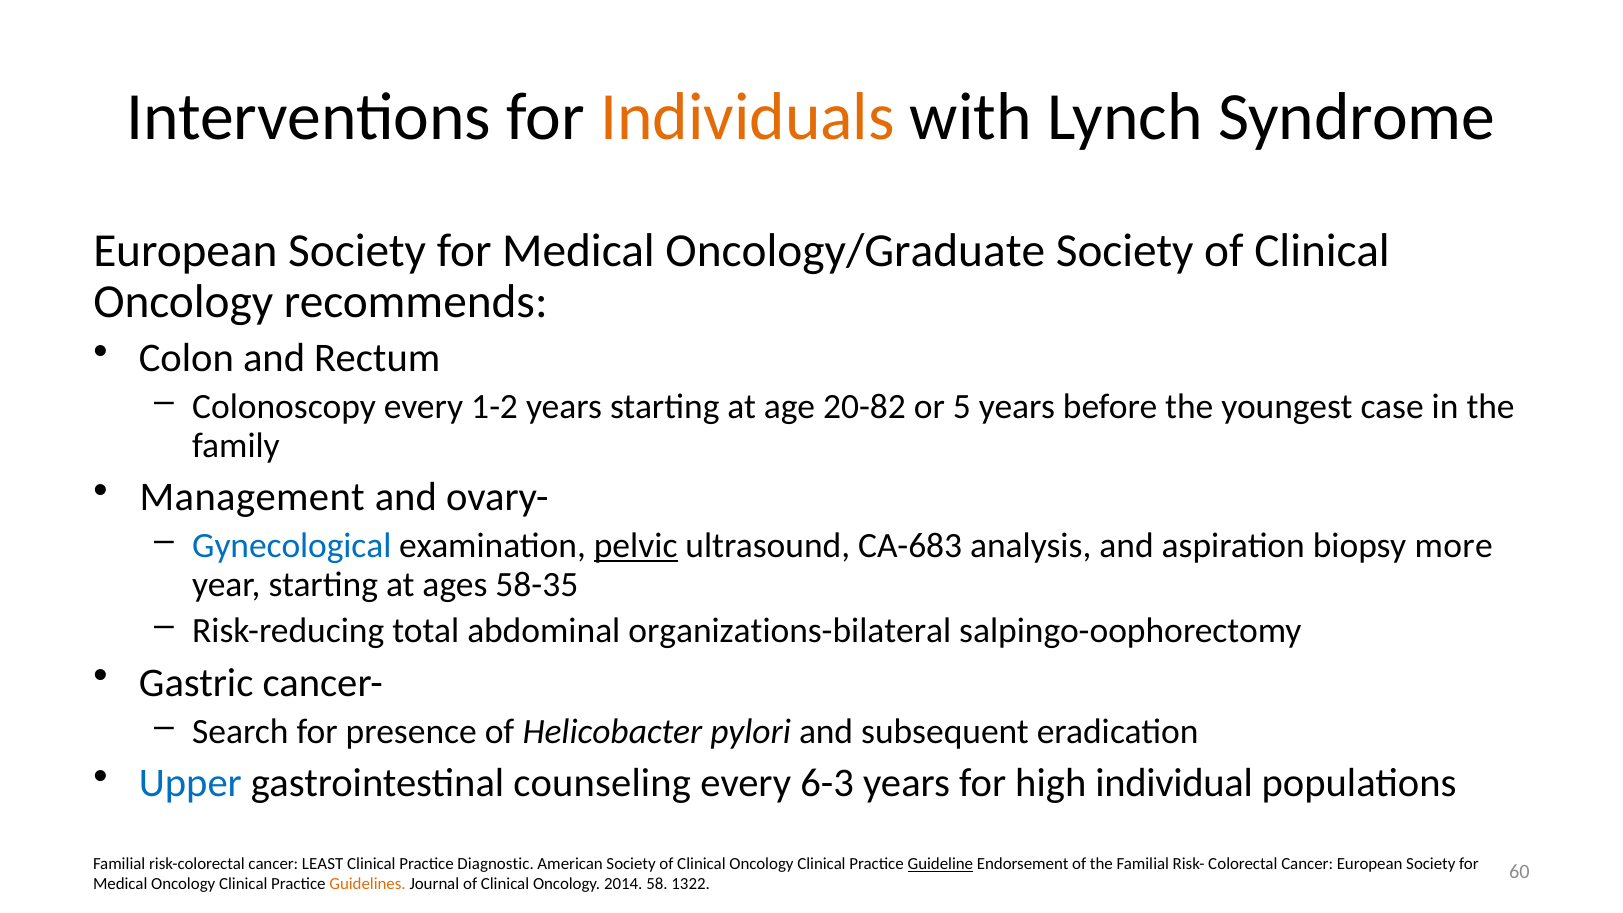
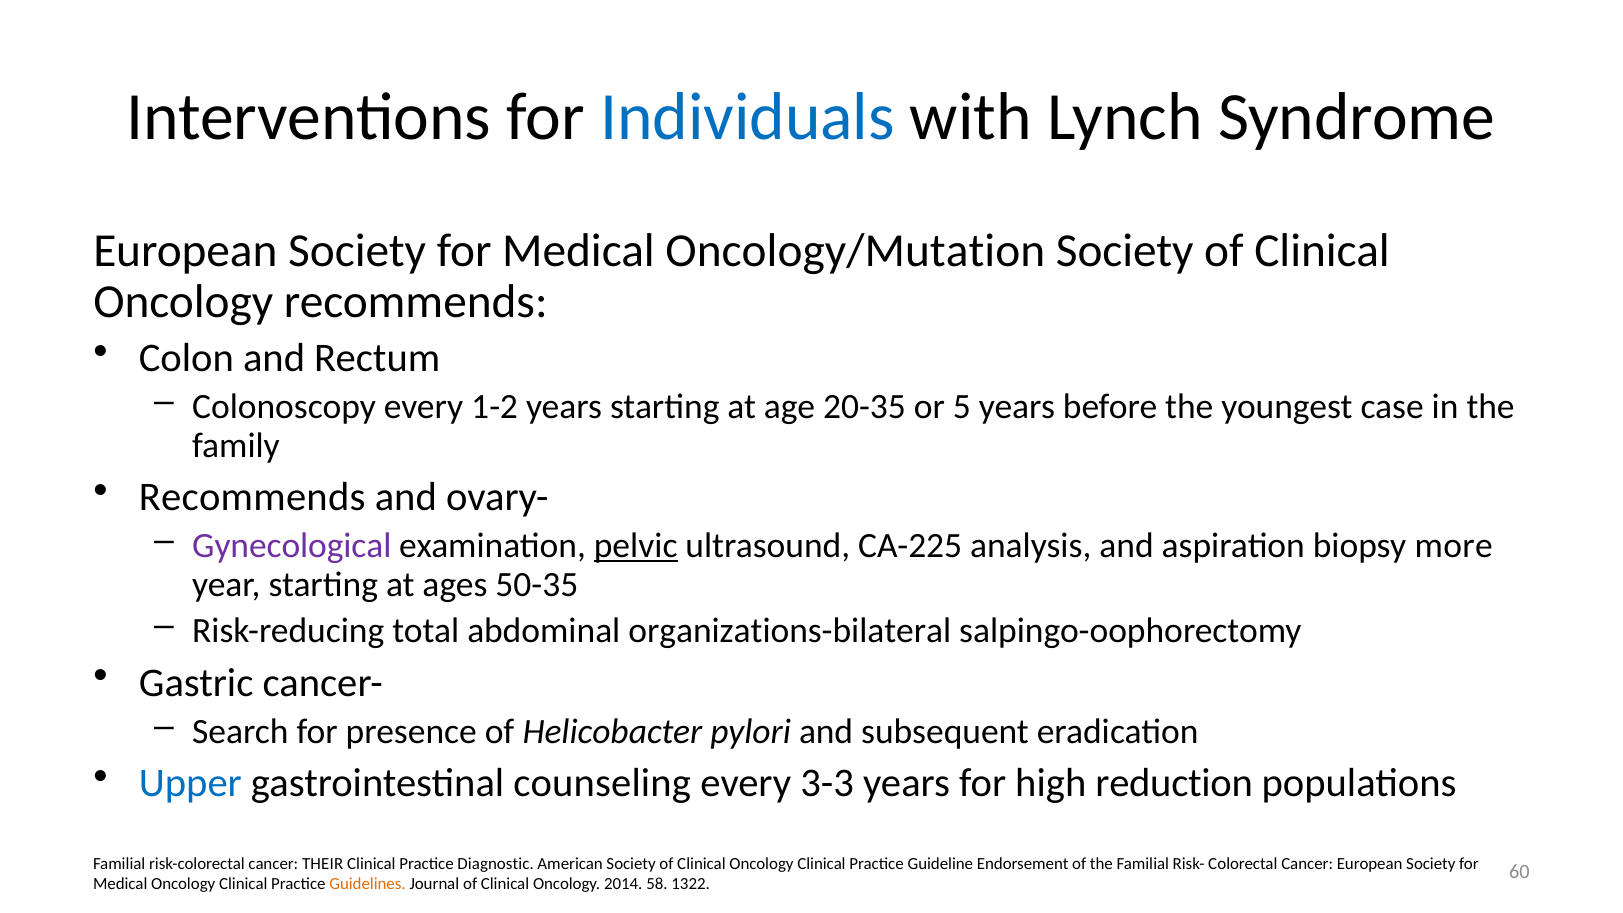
Individuals colour: orange -> blue (748, 117)
Oncology/Graduate: Oncology/Graduate -> Oncology/Mutation (855, 251)
20-82: 20-82 -> 20-35 (864, 407)
Management: Management -> Recommends (252, 497)
Gynecological colour: blue -> purple (292, 546)
CA-683: CA-683 -> CA-225 (910, 546)
58-35: 58-35 -> 50-35 (537, 584)
6-3: 6-3 -> 3-3 (827, 783)
individual: individual -> reduction (1174, 783)
LEAST: LEAST -> THEIR (323, 864)
Guideline underline: present -> none (940, 864)
